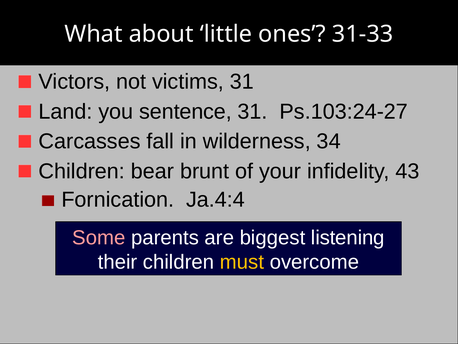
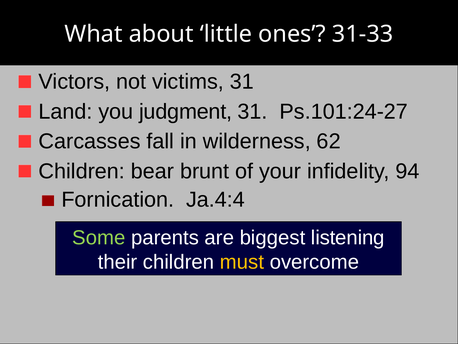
sentence: sentence -> judgment (186, 111)
Ps.103:24-27: Ps.103:24-27 -> Ps.101:24-27 (344, 111)
34: 34 -> 62 (329, 141)
43: 43 -> 94 (407, 171)
Some colour: pink -> light green (99, 237)
